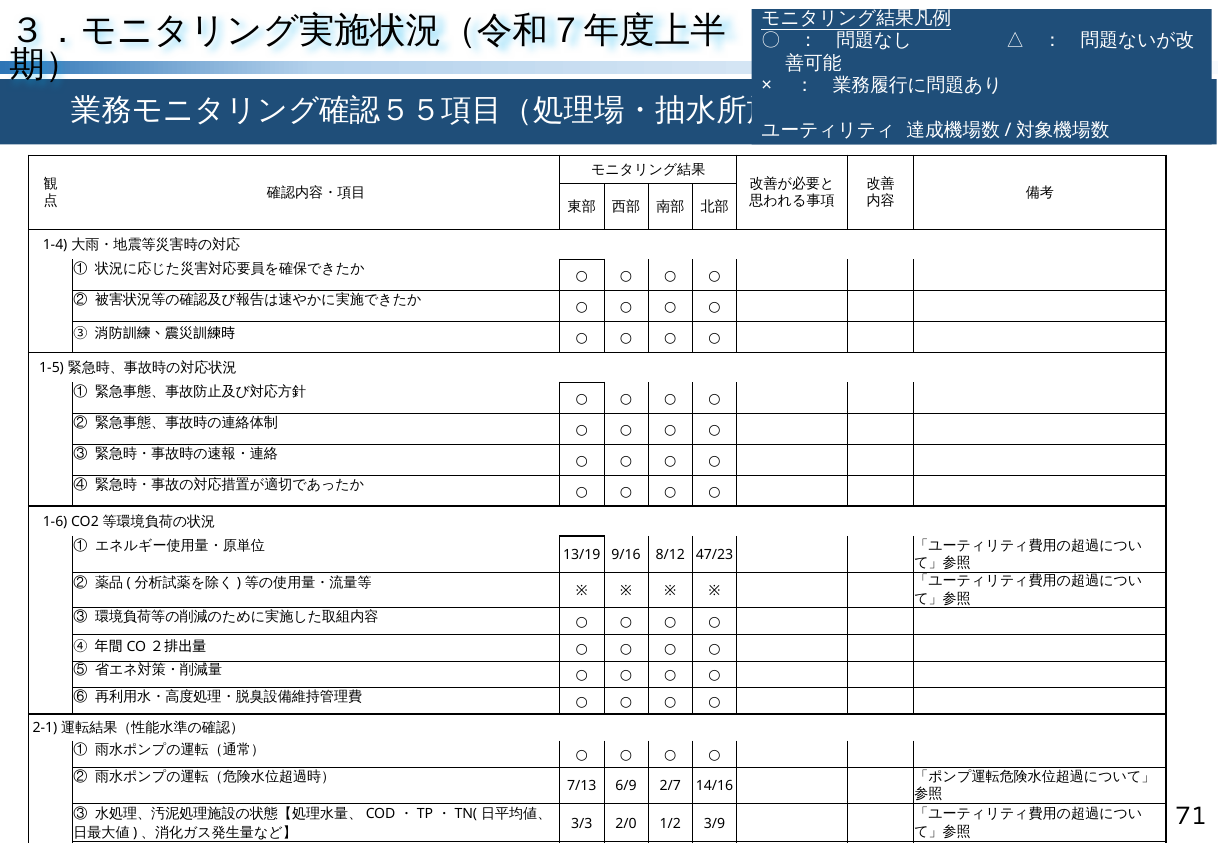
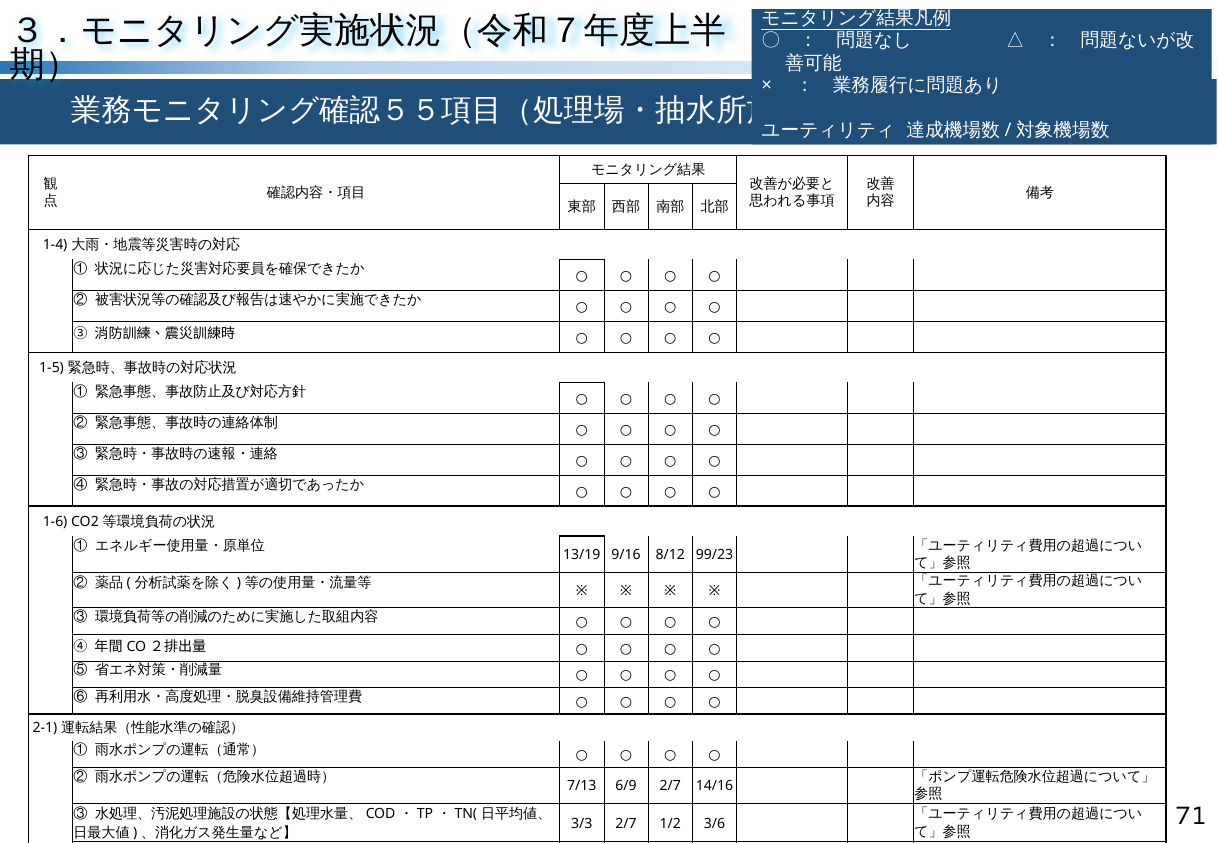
47/23: 47/23 -> 99/23 (715, 555)
3/3 2/0: 2/0 -> 2/7 (626, 824)
3/9: 3/9 -> 3/6 (715, 824)
